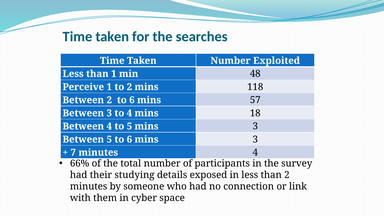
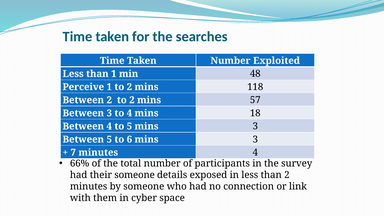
2 to 6: 6 -> 2 (132, 100)
their studying: studying -> someone (135, 175)
